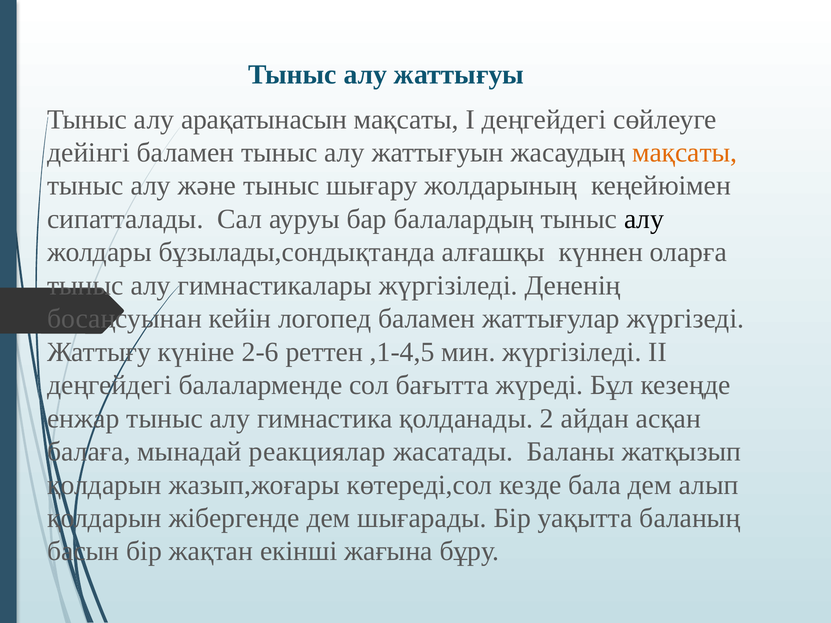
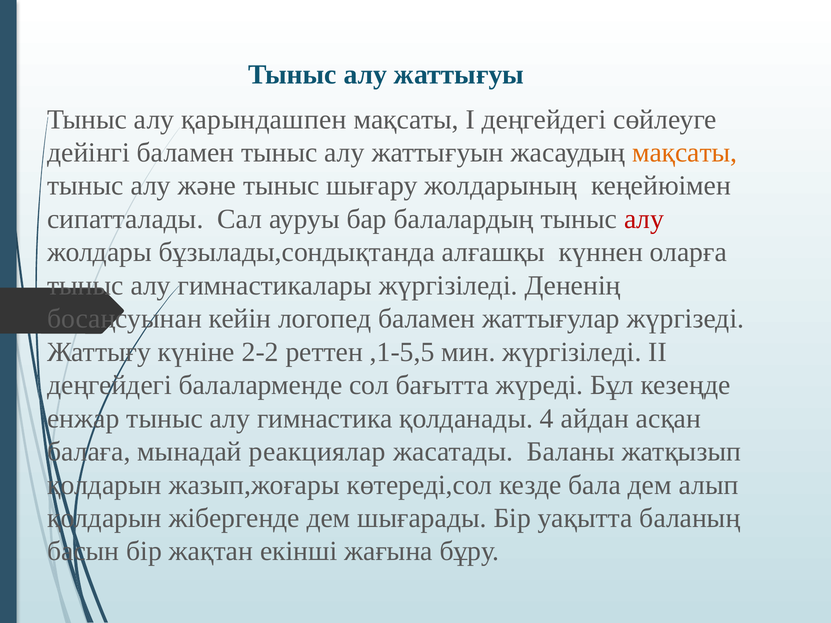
арақатынасын: арақатынасын -> қарындашпен (264, 119)
алу colour: black -> red (644, 219)
2-6: 2-6 -> 2-2 (260, 352)
,1-4,5: ,1-4,5 -> ,1-5,5 (402, 352)
2: 2 -> 4 (547, 419)
